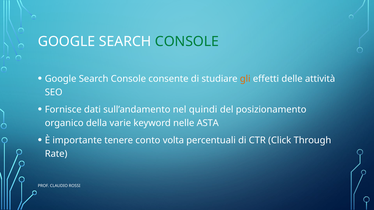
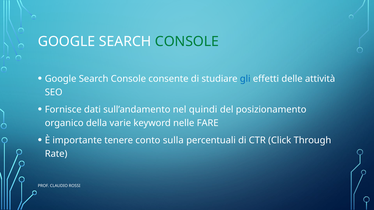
gli colour: orange -> blue (245, 79)
ASTA: ASTA -> FARE (208, 123)
volta: volta -> sulla (173, 141)
